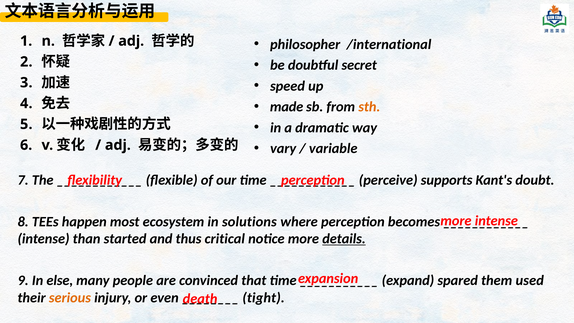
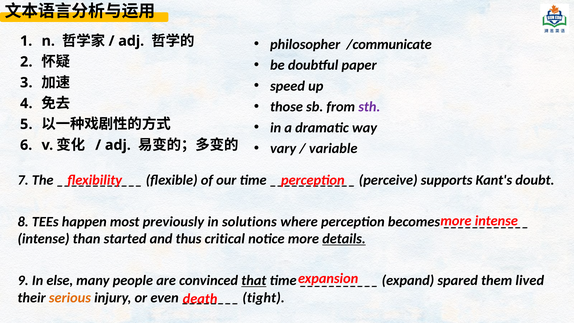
/international: /international -> /communicate (389, 44)
secret: secret -> paper (359, 65)
made: made -> those (287, 107)
sth colour: orange -> purple (369, 107)
ecosystem: ecosystem -> previously (173, 222)
that underline: none -> present (254, 280)
used: used -> lived (530, 280)
